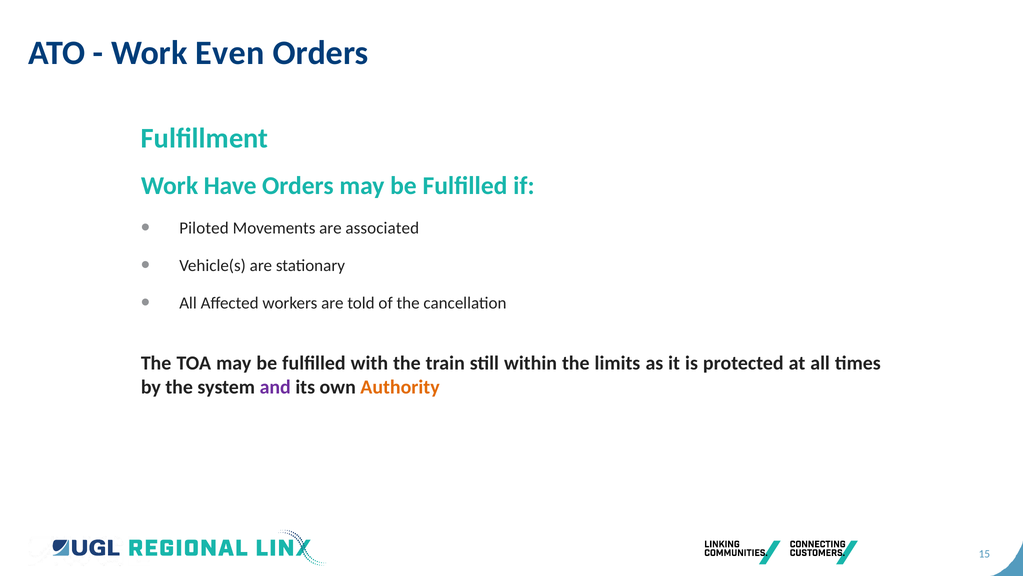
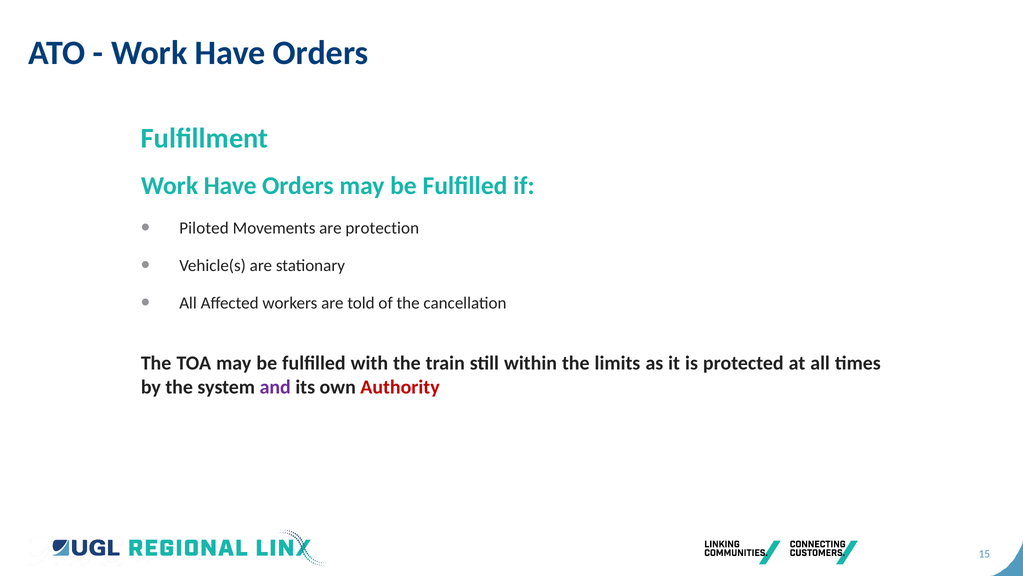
Even: Even -> Have (230, 53)
associated: associated -> protection (382, 228)
Authority colour: orange -> red (400, 387)
